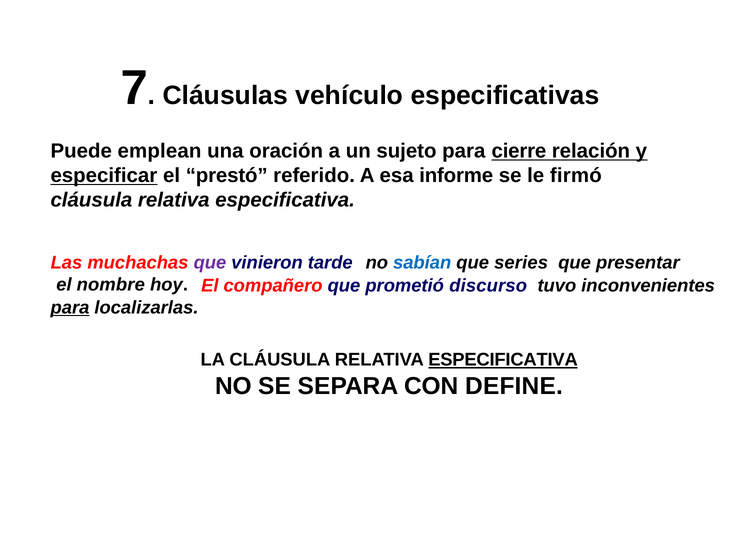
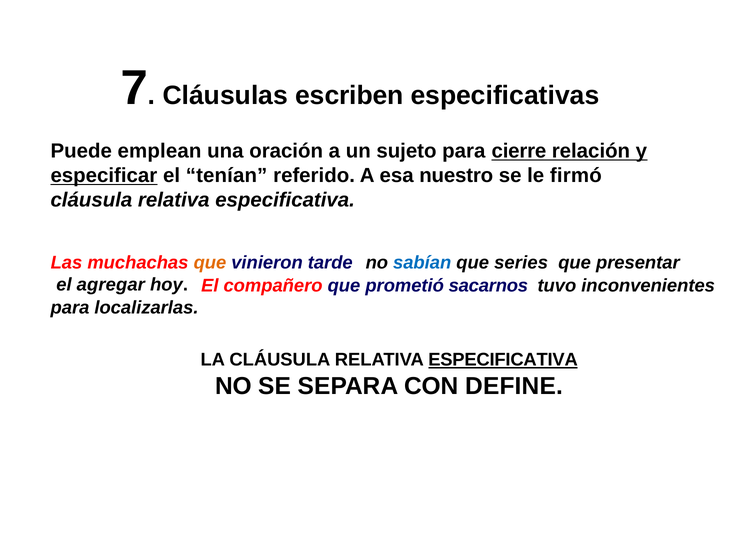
vehículo: vehículo -> escriben (349, 96)
prestó: prestó -> tenían (227, 176)
informe: informe -> nuestro (456, 176)
que colour: purple -> orange (210, 263)
nombre: nombre -> agregar (111, 285)
discurso: discurso -> sacarnos (488, 286)
para underline: present -> none (70, 308)
